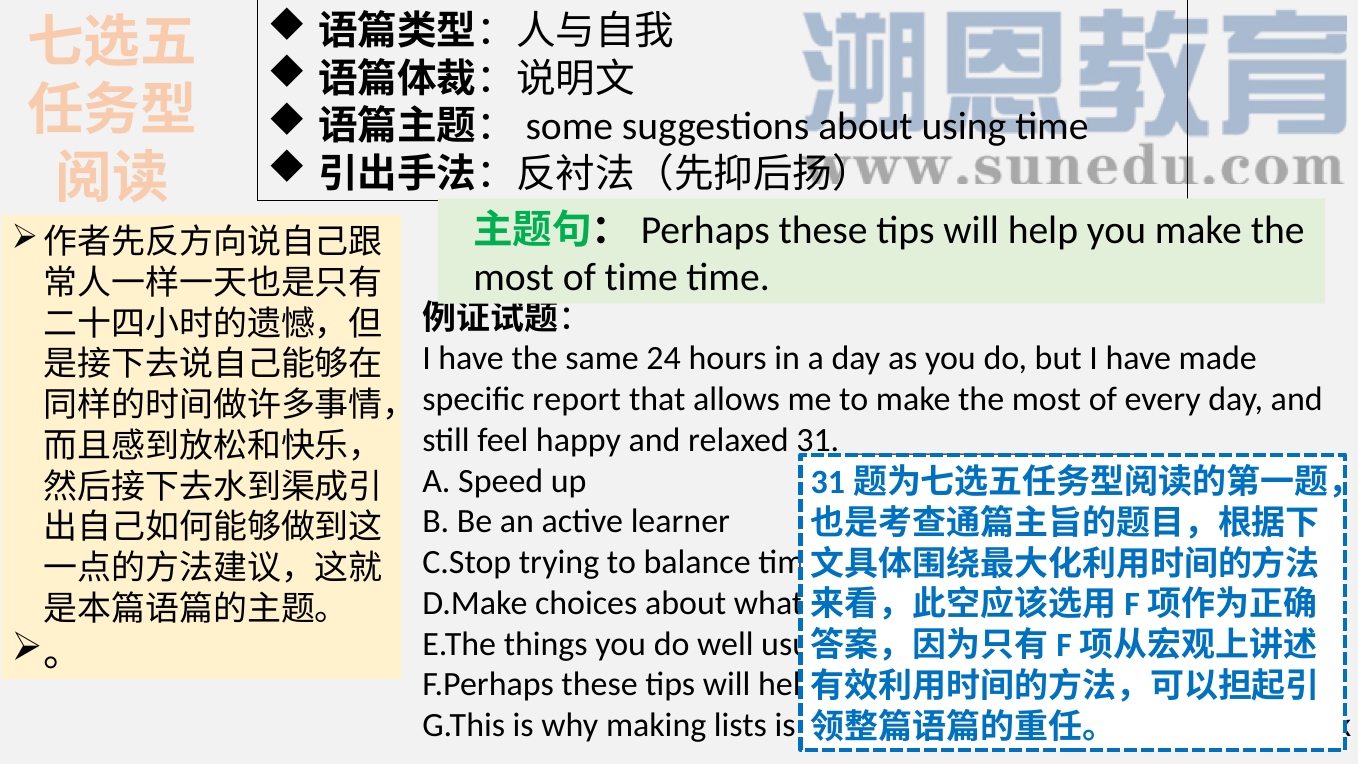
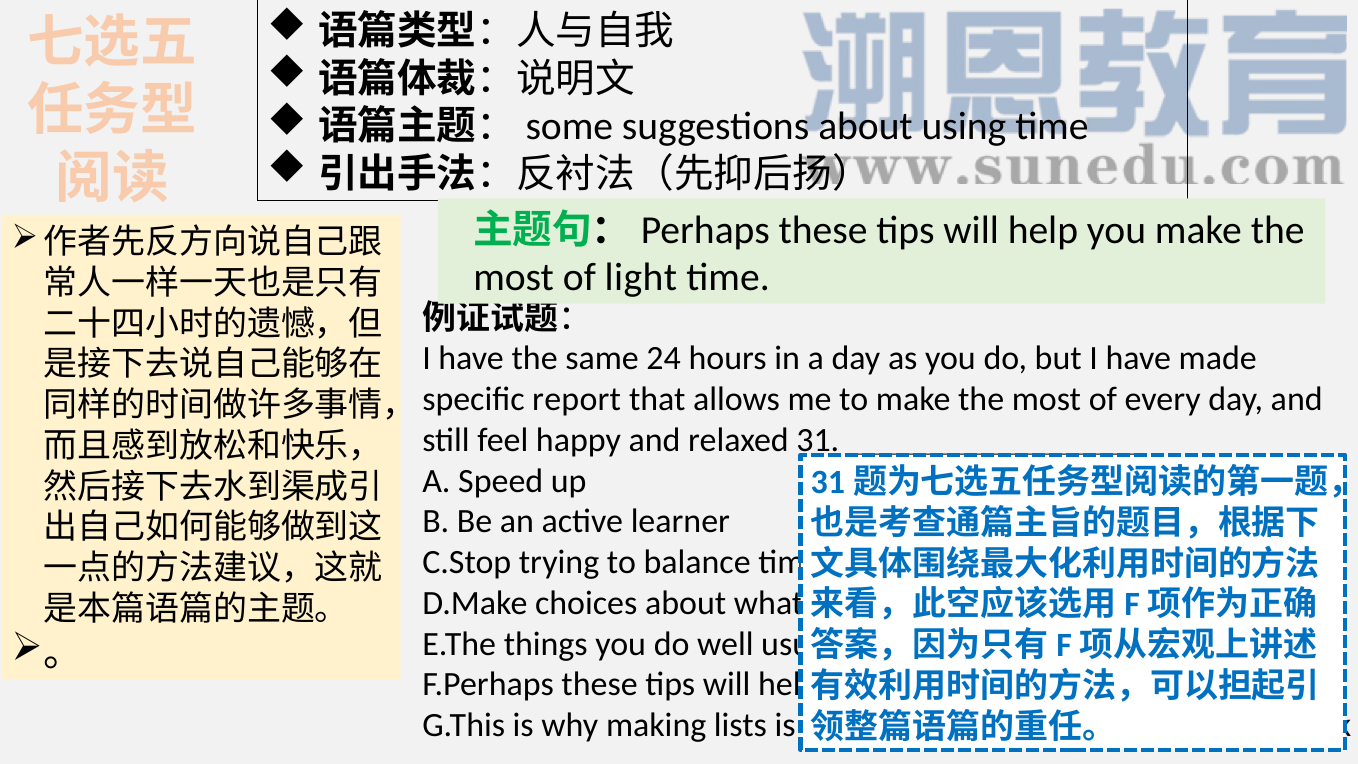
of time: time -> light (641, 277)
